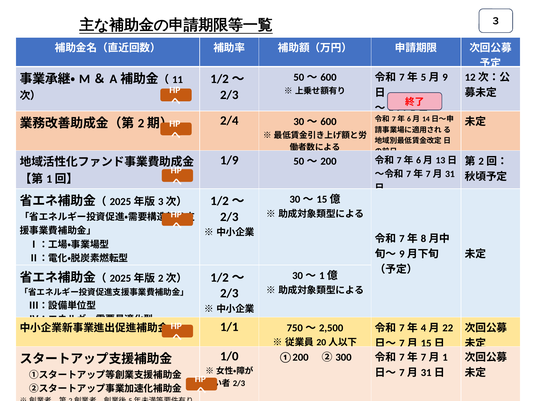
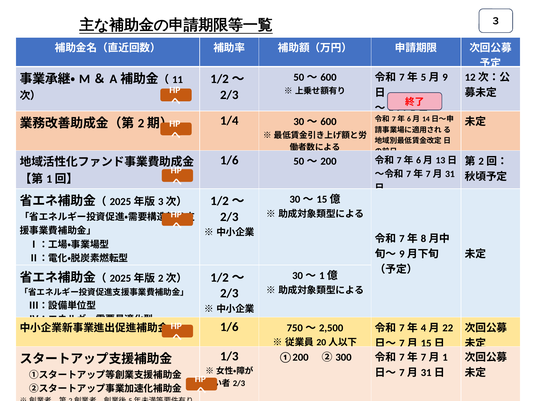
2/4: 2/4 -> 1/4 (229, 121)
1/9: 1/9 -> 1/6 (229, 160)
1/1: 1/1 -> 1/6 (229, 327)
1/0: 1/0 -> 1/3 (229, 356)
